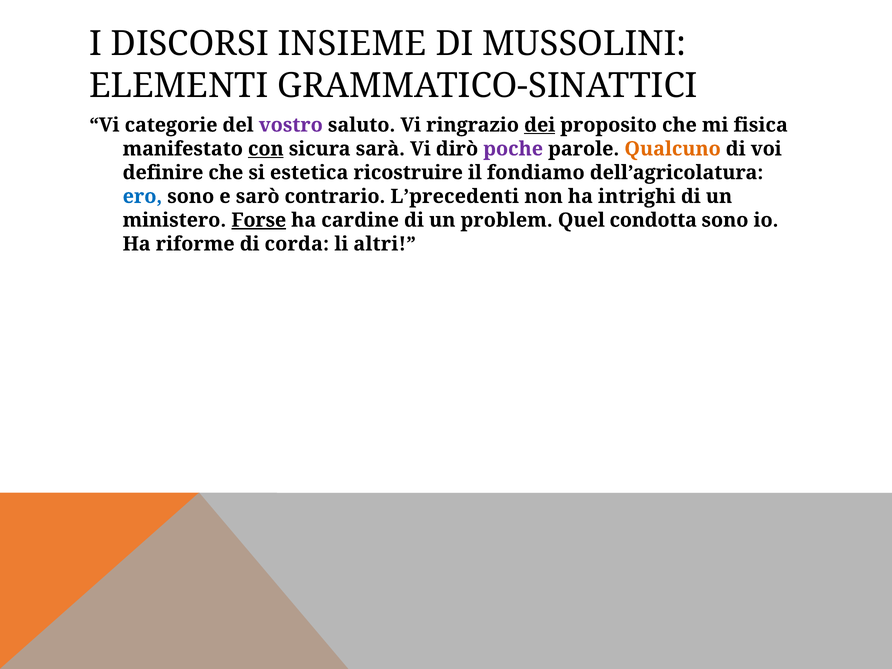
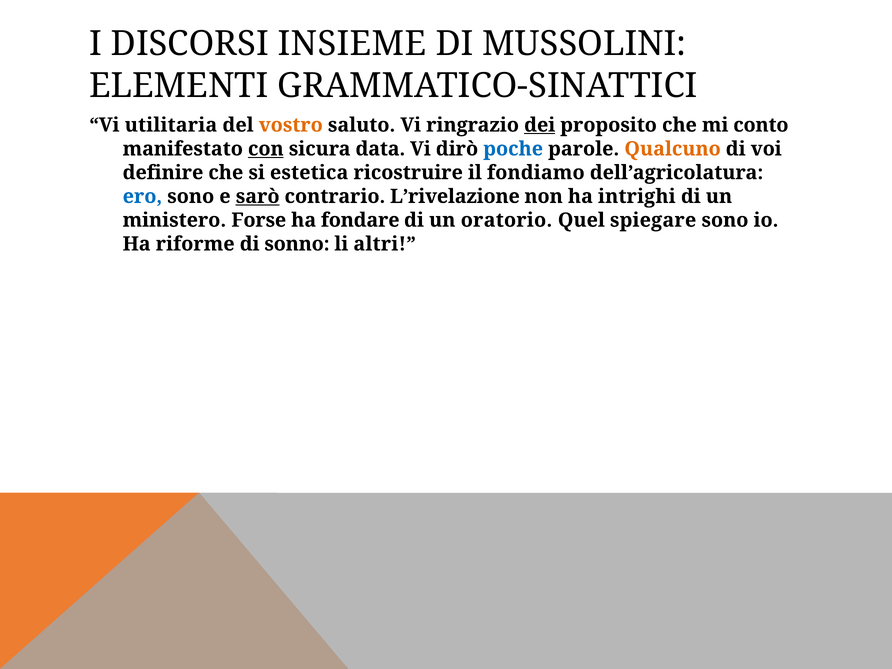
categorie: categorie -> utilitaria (171, 125)
vostro colour: purple -> orange (291, 125)
fisica: fisica -> conto (761, 125)
sarà: sarà -> data (380, 149)
poche colour: purple -> blue (513, 149)
sarò underline: none -> present (258, 196)
L’precedenti: L’precedenti -> L’rivelazione (455, 196)
Forse underline: present -> none (259, 220)
cardine: cardine -> fondare (360, 220)
problem: problem -> oratorio (506, 220)
condotta: condotta -> spiegare (653, 220)
corda: corda -> sonno (297, 244)
